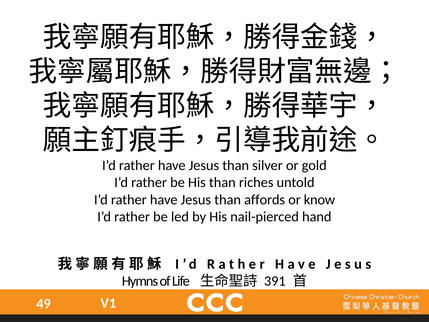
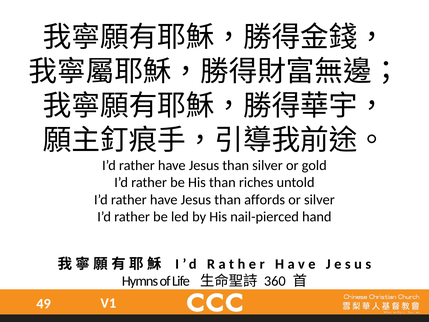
or know: know -> silver (319, 200)
391: 391 -> 360 (275, 281)
